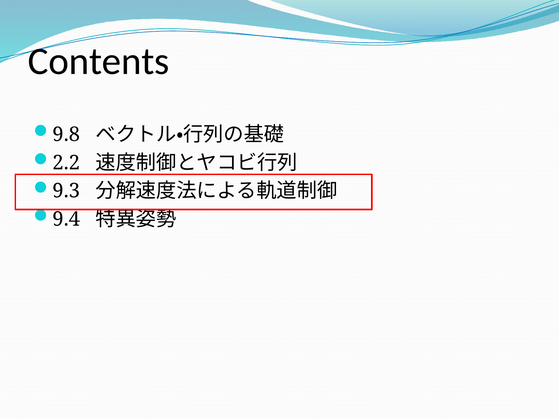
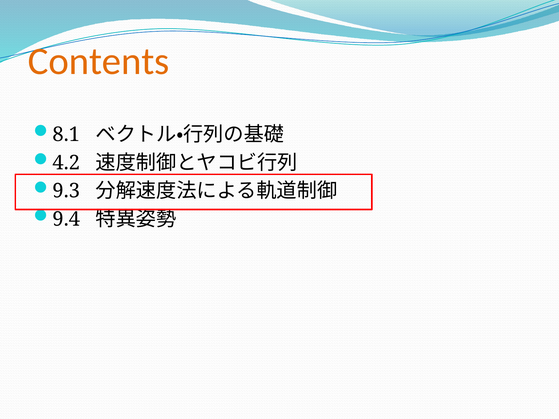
Contents colour: black -> orange (99, 61)
9.8: 9.8 -> 8.1 (66, 135)
2.2: 2.2 -> 4.2 (66, 163)
